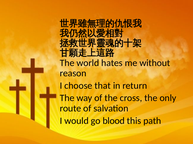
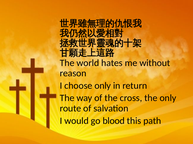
choose that: that -> only (103, 86)
